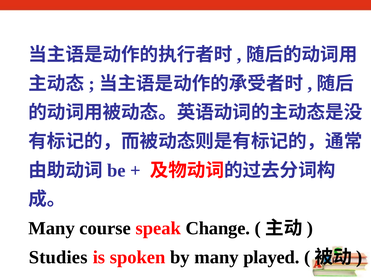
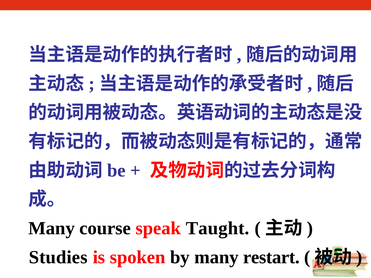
Change: Change -> Taught (218, 228)
played: played -> restart (271, 257)
